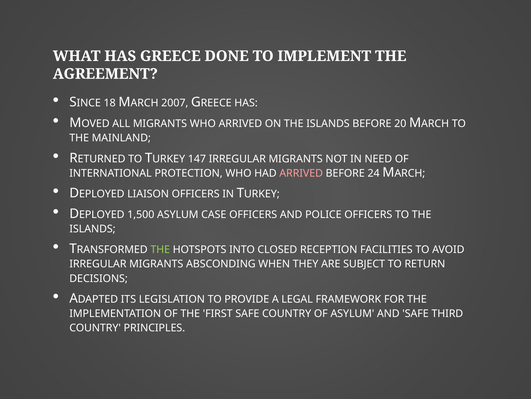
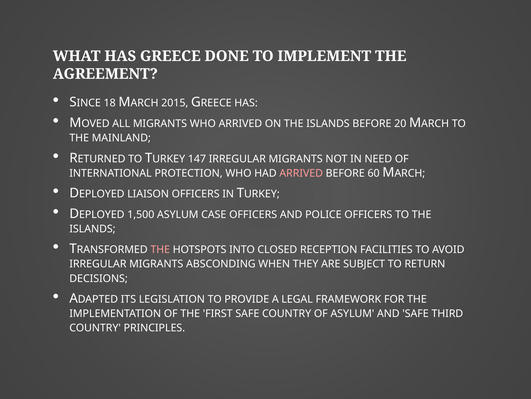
2007: 2007 -> 2015 (175, 103)
24: 24 -> 60 (374, 173)
THE colour: light green -> pink (160, 249)
